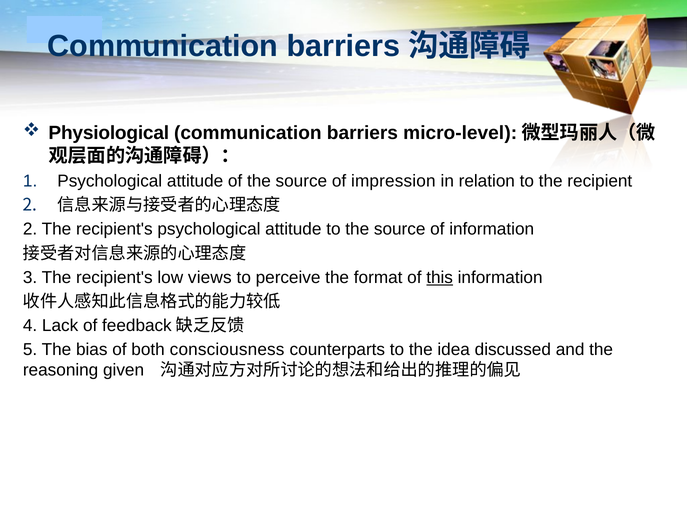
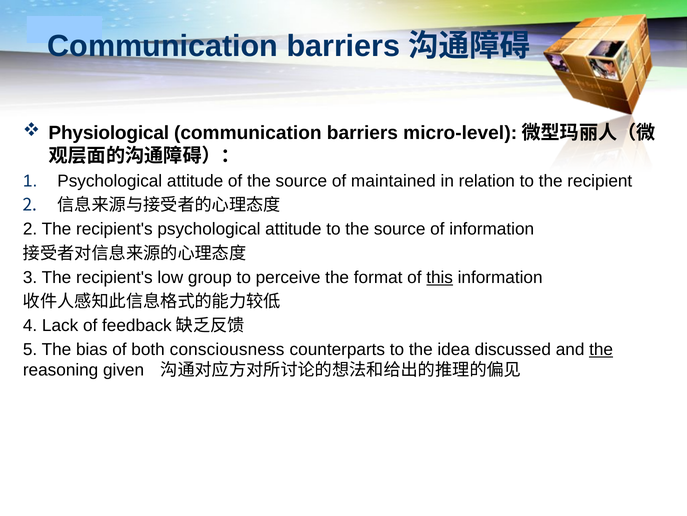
impression: impression -> maintained (393, 181)
views: views -> group (210, 277)
the underline: none -> present (601, 349)
